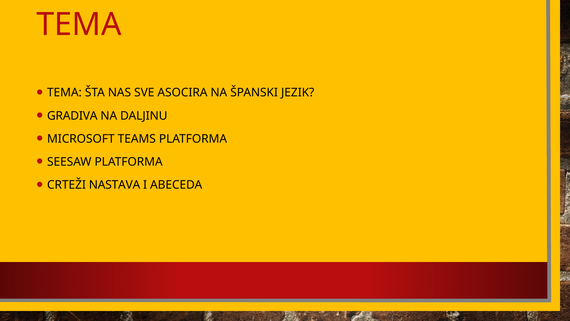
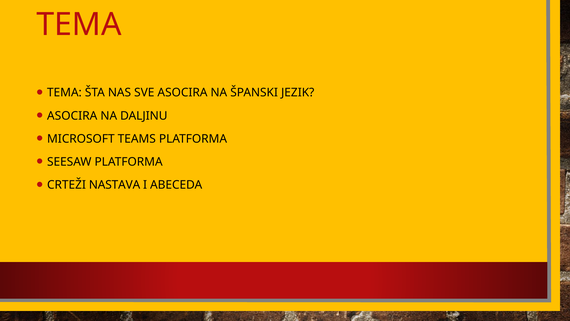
GRADIVA: GRADIVA -> ASOCIRA (72, 116)
